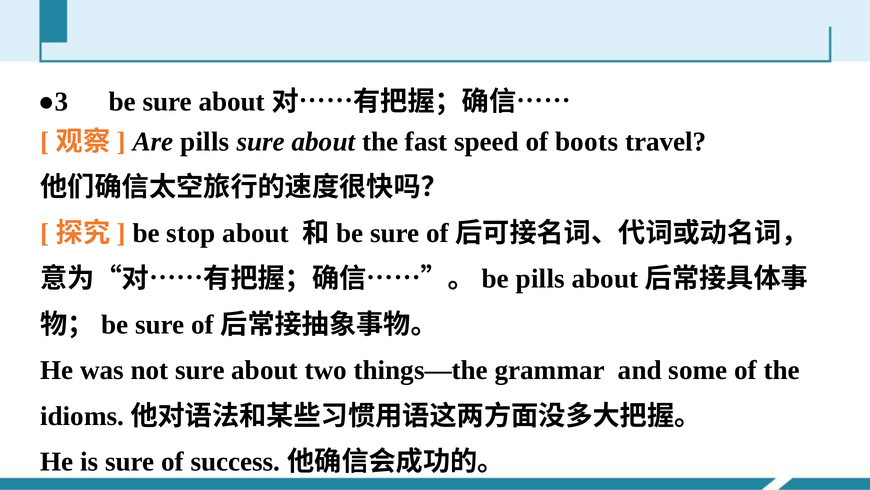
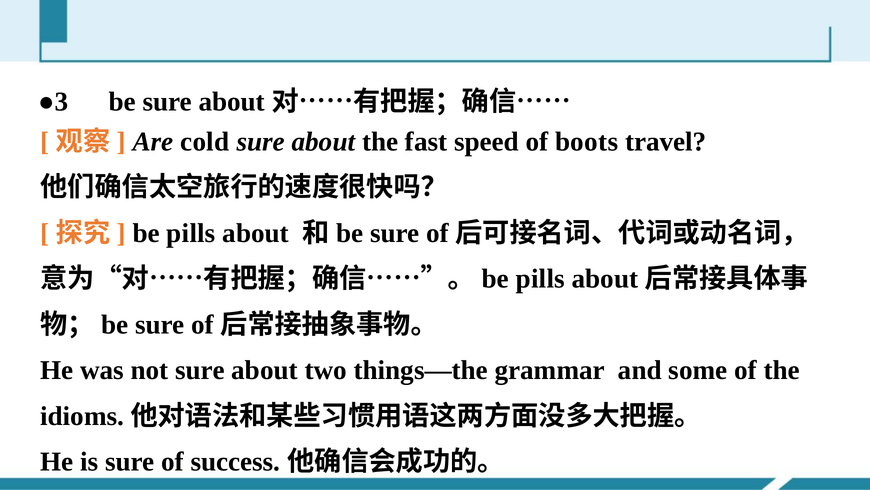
Are pills: pills -> cold (205, 142)
stop: stop -> pills (191, 233)
